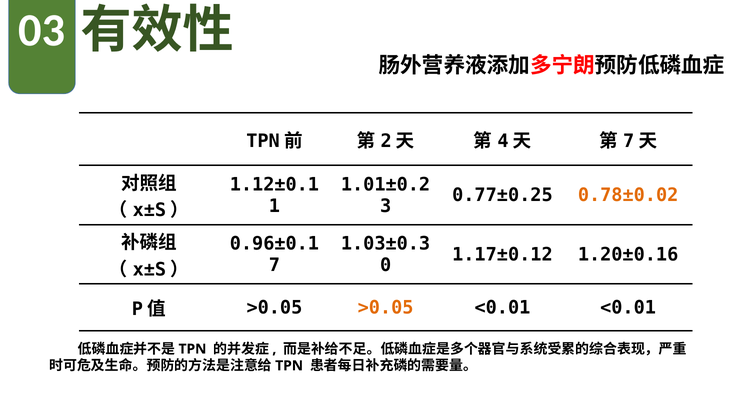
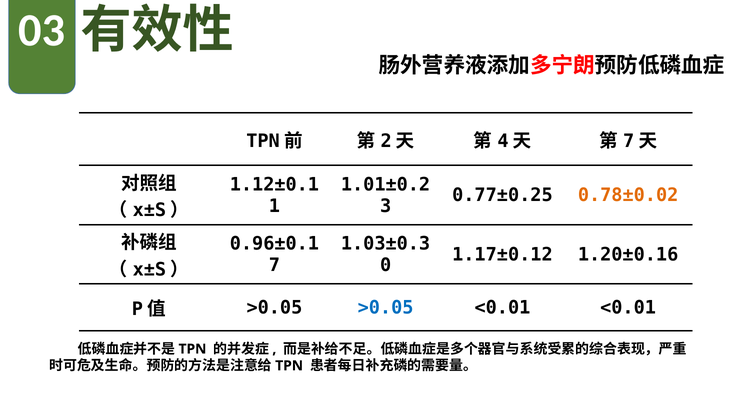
>0.05 colour: orange -> blue (386, 308)
